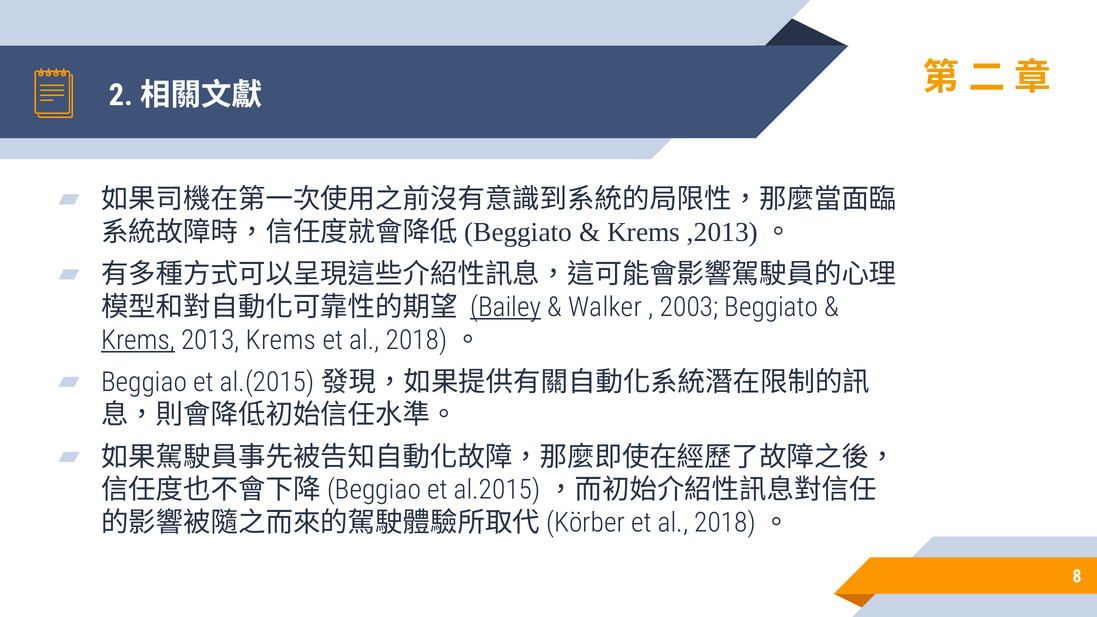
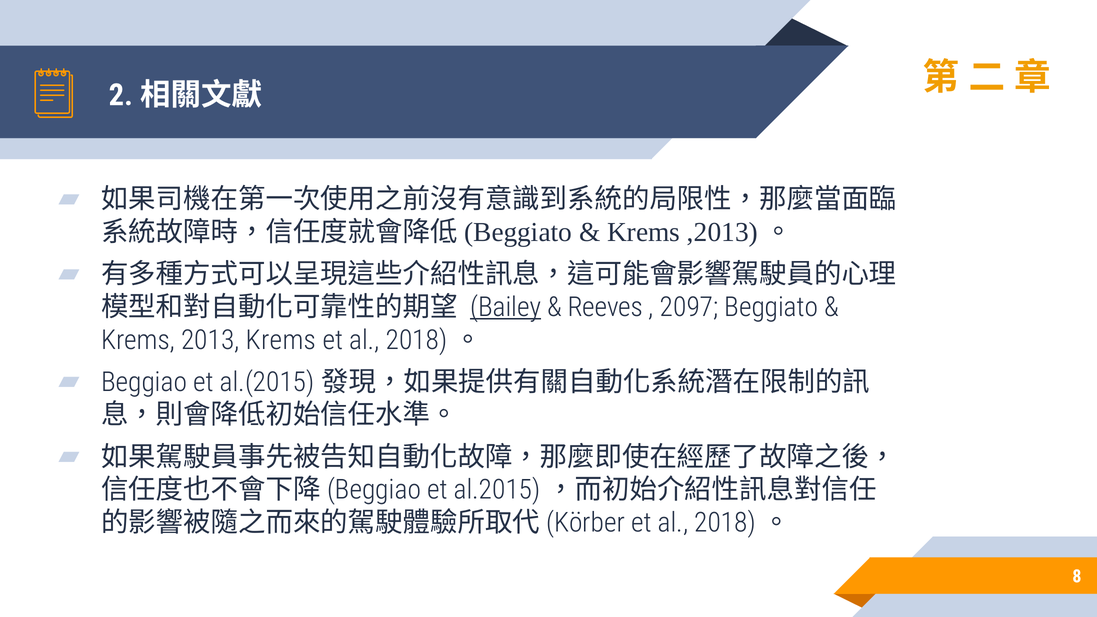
Walker: Walker -> Reeves (605, 307)
2003: 2003 -> 2097 (689, 307)
Krems underline: present -> none (138, 340)
